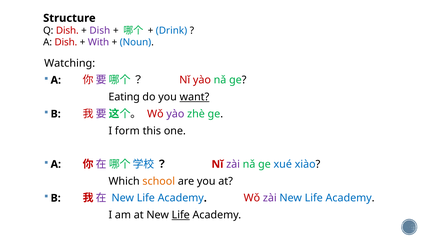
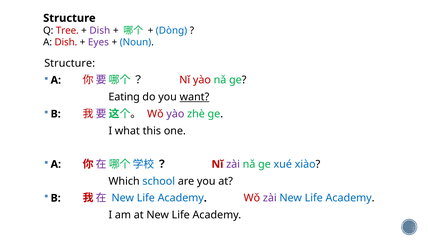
Q Dish: Dish -> Tree (67, 31)
Drink: Drink -> Dòng (171, 31)
With: With -> Eyes (98, 42)
Watching: Watching -> Structure (70, 63)
form: form -> what (127, 131)
school colour: orange -> blue (159, 181)
Life underline: present -> none (181, 215)
